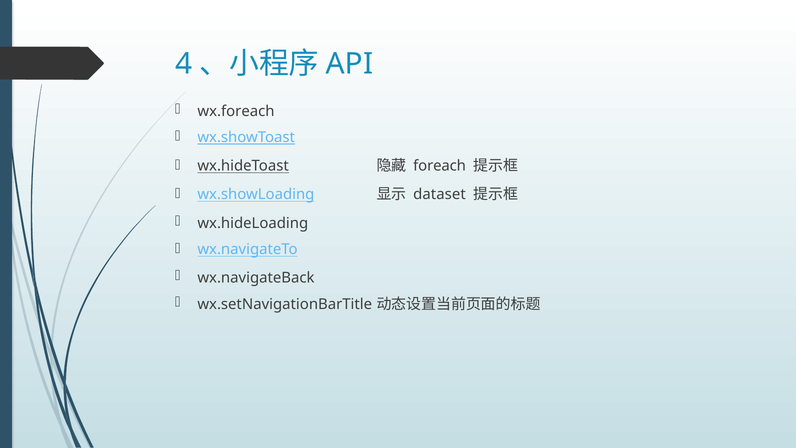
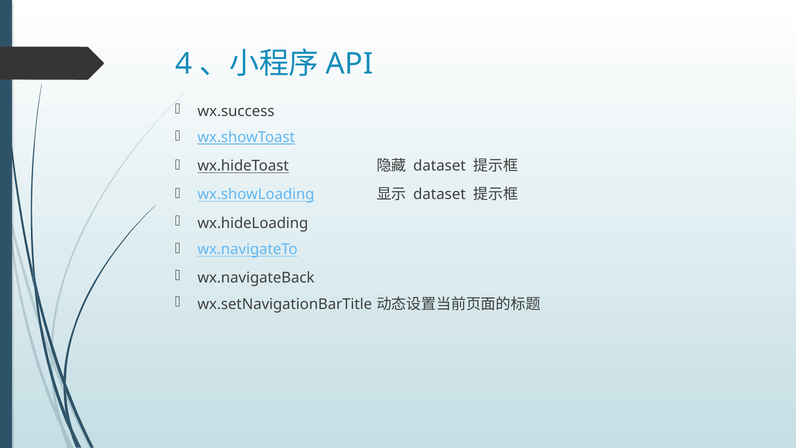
wx.foreach: wx.foreach -> wx.success (236, 111)
foreach: foreach -> dataset (440, 166)
